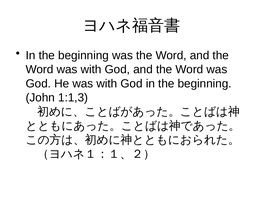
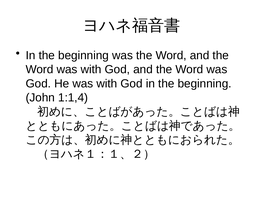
1:1,3: 1:1,3 -> 1:1,4 (73, 97)
